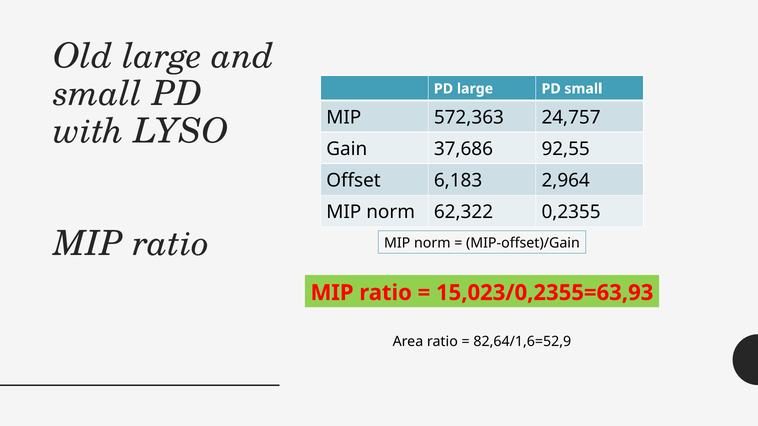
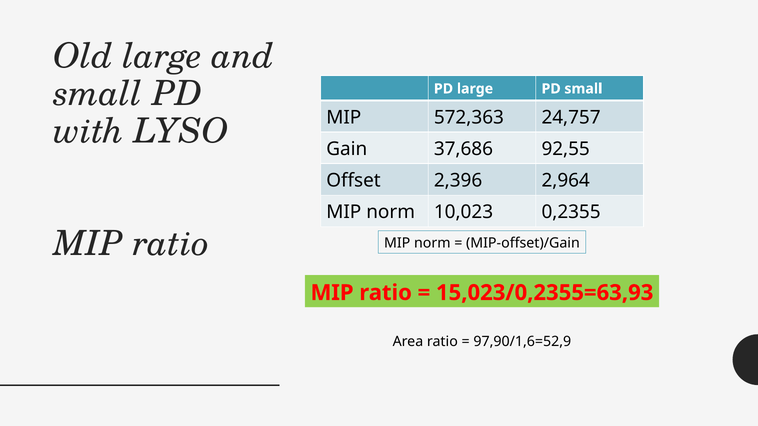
6,183: 6,183 -> 2,396 (458, 181)
62,322: 62,322 -> 10,023 (463, 212)
82,64/1,6=52,9: 82,64/1,6=52,9 -> 97,90/1,6=52,9 (522, 342)
